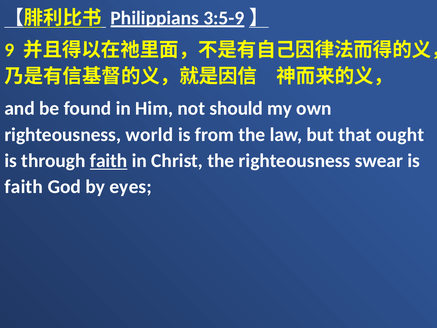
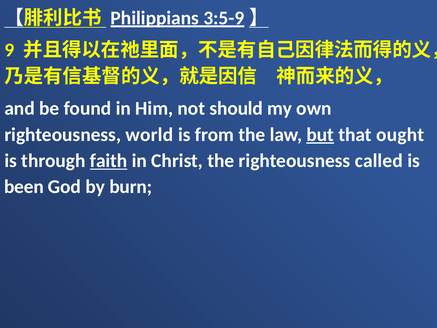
but underline: none -> present (320, 135)
swear: swear -> called (379, 161)
faith: faith -> been (24, 187)
eyes: eyes -> burn (131, 187)
